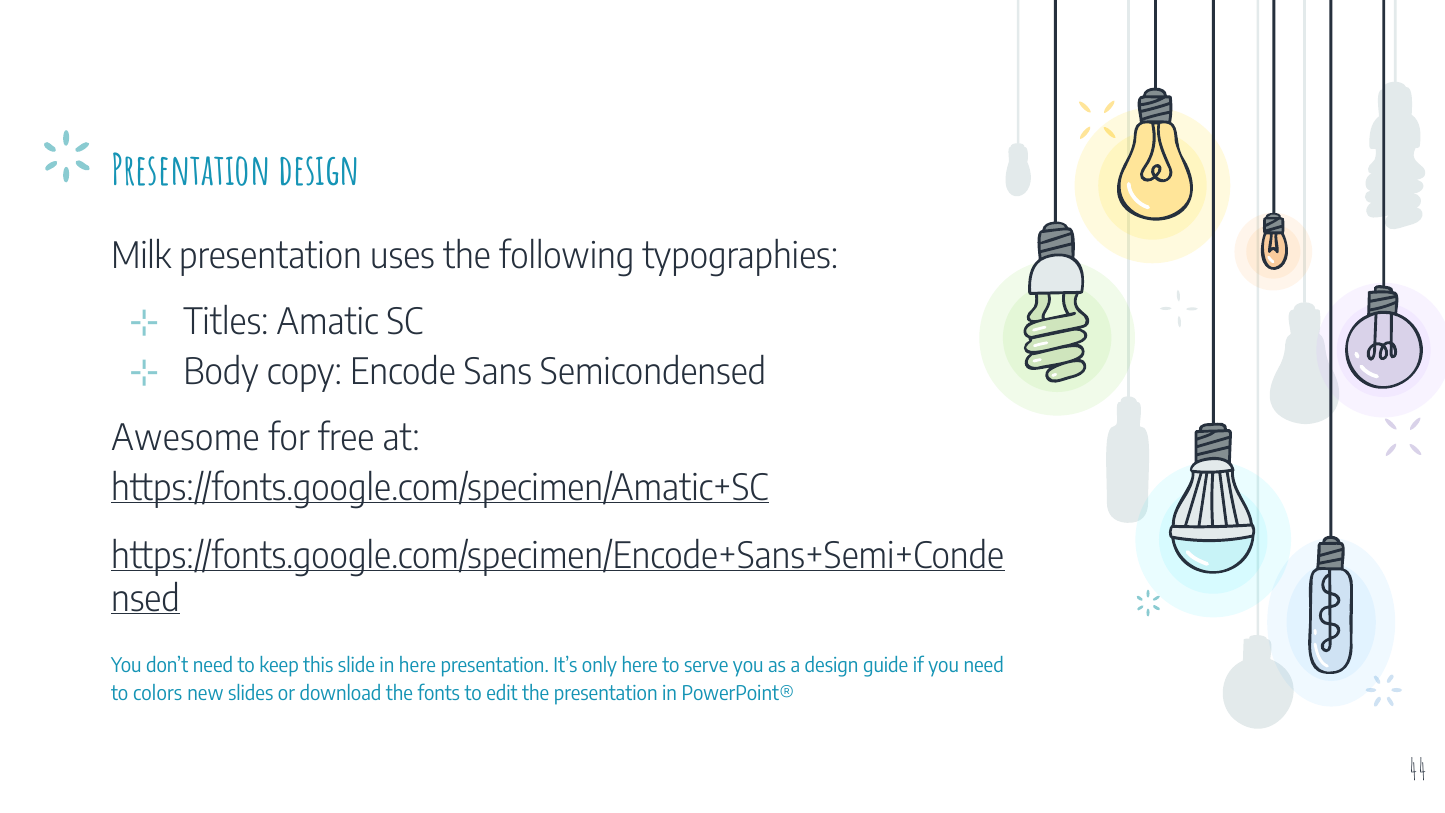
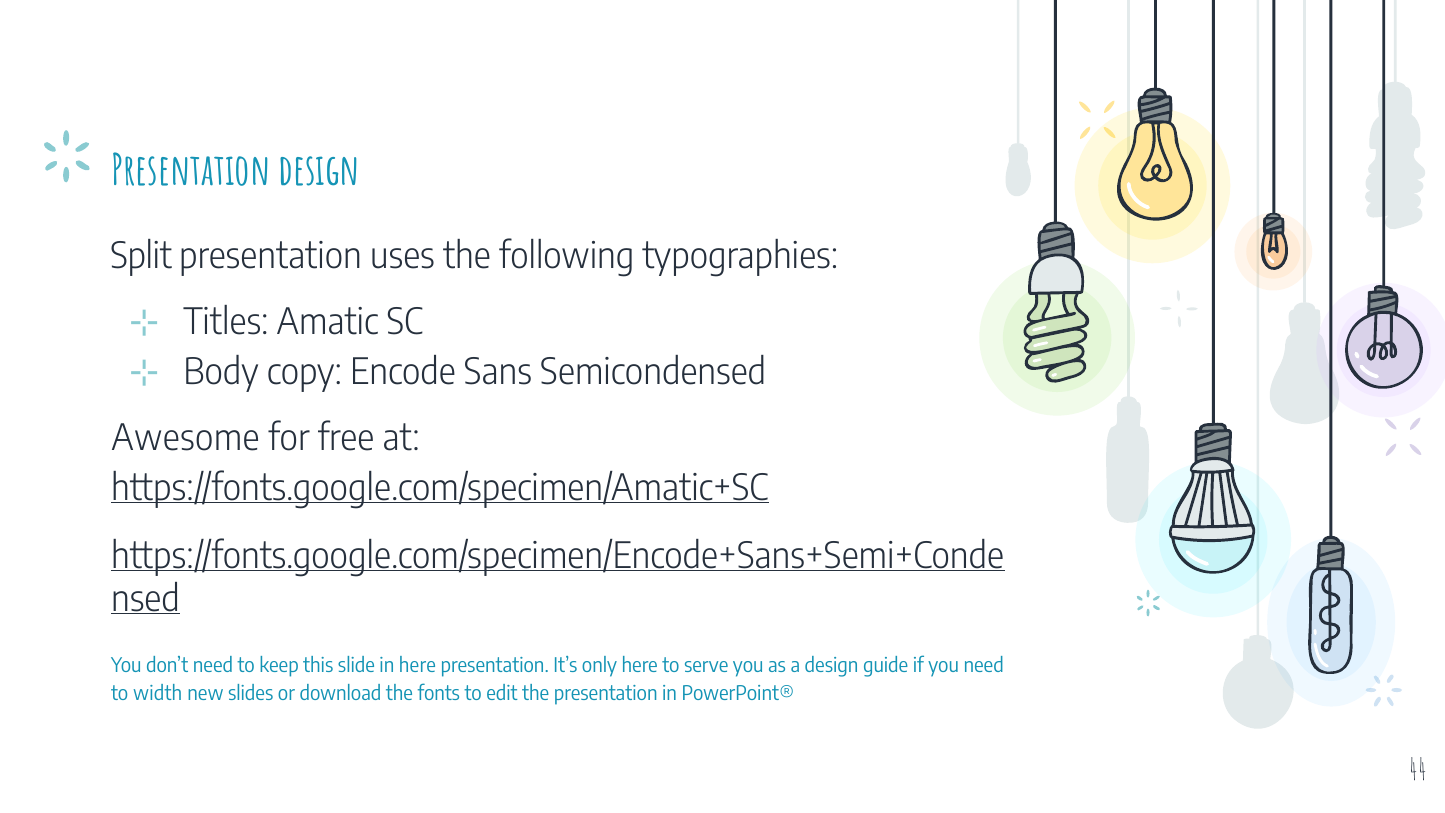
Milk: Milk -> Split (141, 257)
colors: colors -> width (158, 693)
